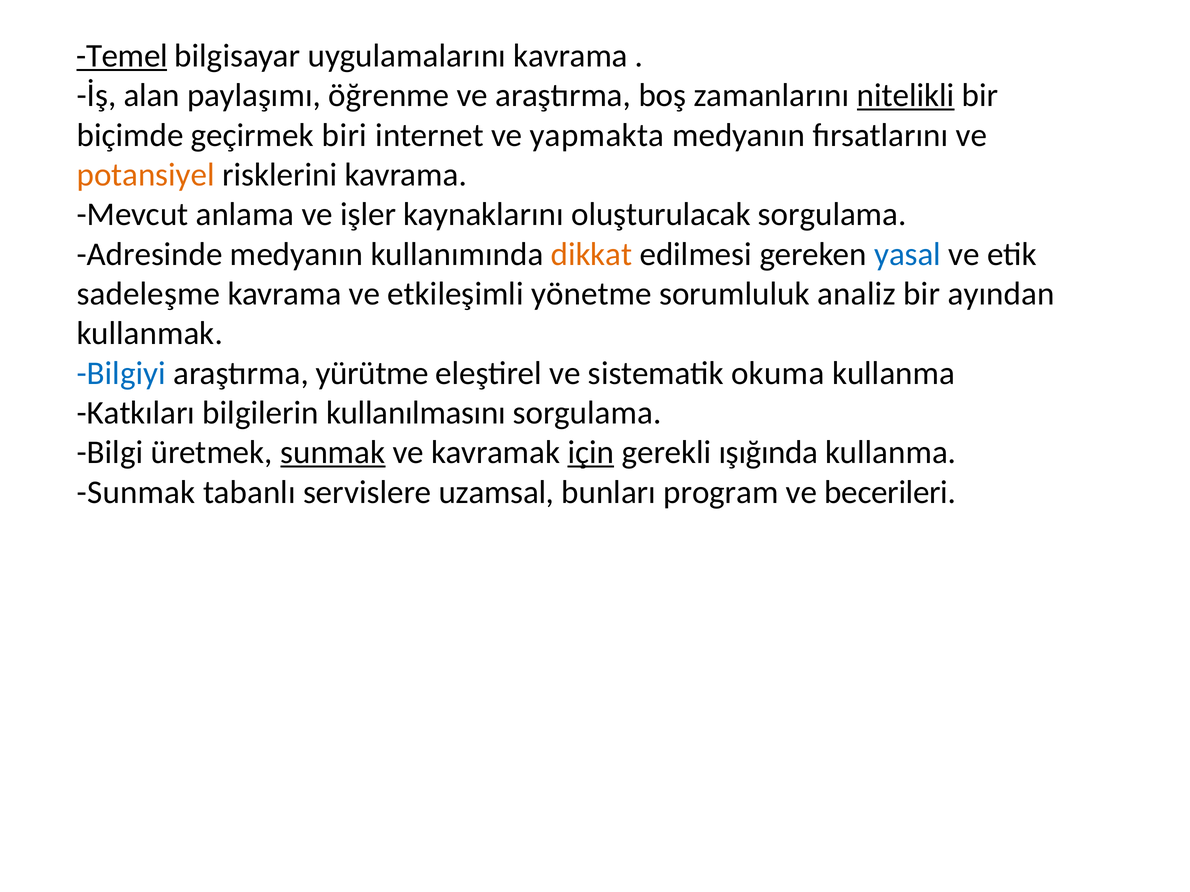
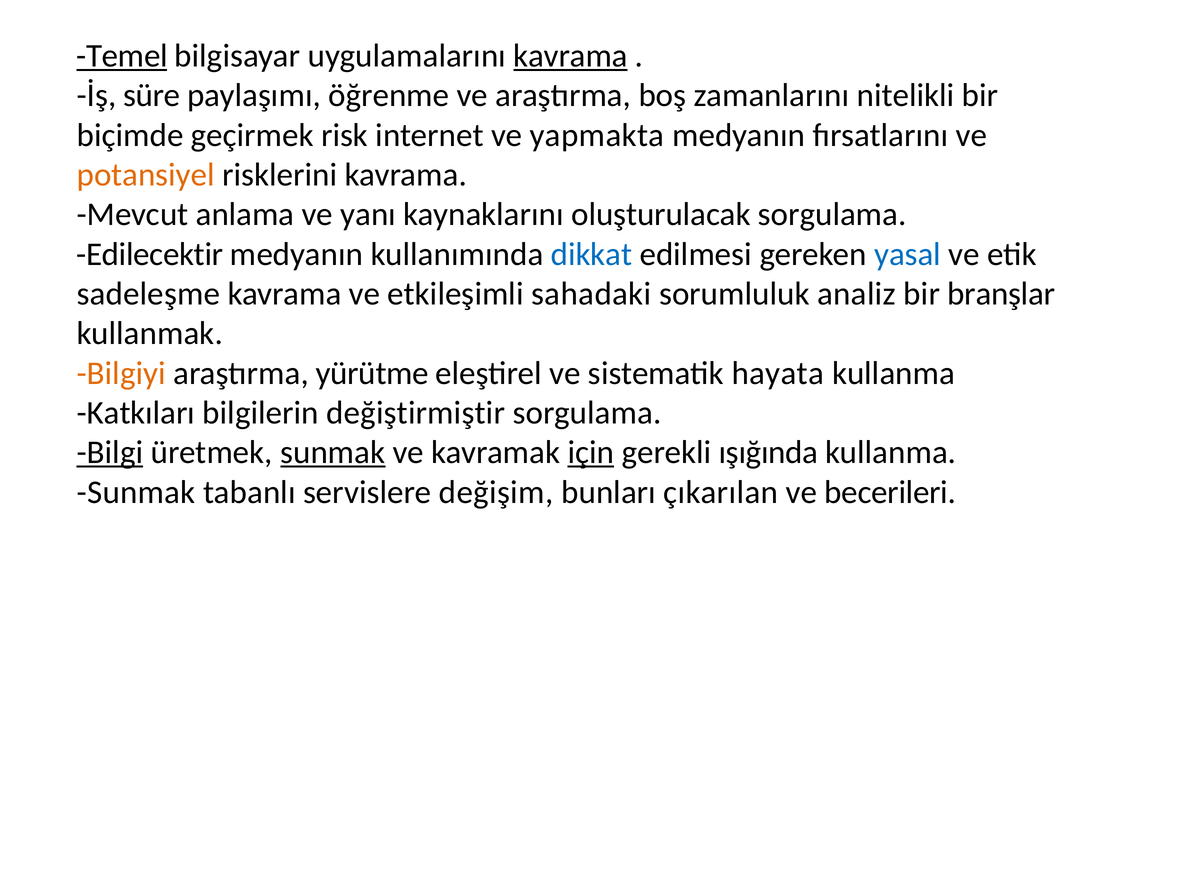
kavrama underline: none -> present (571, 56)
alan: alan -> süre (152, 96)
nitelikli underline: present -> none (906, 96)
biri: biri -> risk (345, 135)
işler: işler -> yanı (368, 215)
Adresinde: Adresinde -> Edilecektir (150, 254)
dikkat colour: orange -> blue (591, 254)
yönetme: yönetme -> sahadaki (591, 294)
ayından: ayından -> branşlar (1001, 294)
Bilgiyi colour: blue -> orange (121, 373)
okuma: okuma -> hayata (778, 373)
kullanılmasını: kullanılmasını -> değiştirmiştir (416, 413)
Bilgi underline: none -> present (110, 453)
uzamsal: uzamsal -> değişim (496, 492)
program: program -> çıkarılan (721, 492)
